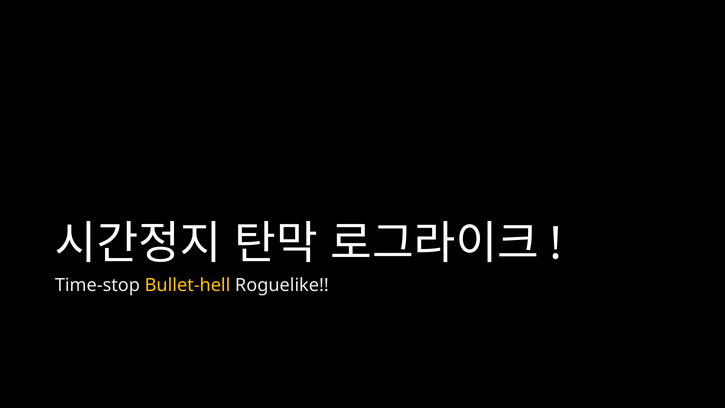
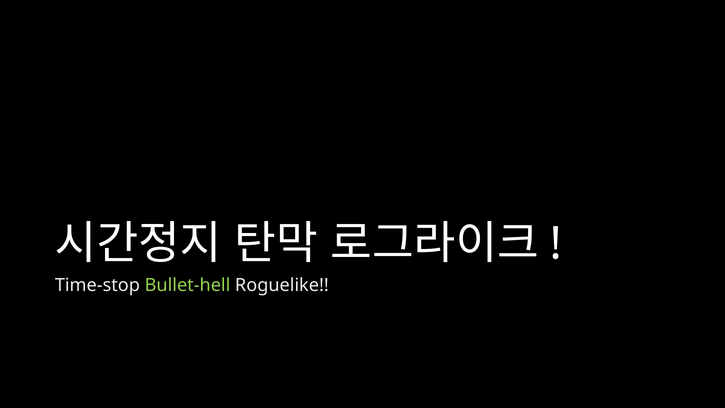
Bullet-hell colour: yellow -> light green (188, 285)
